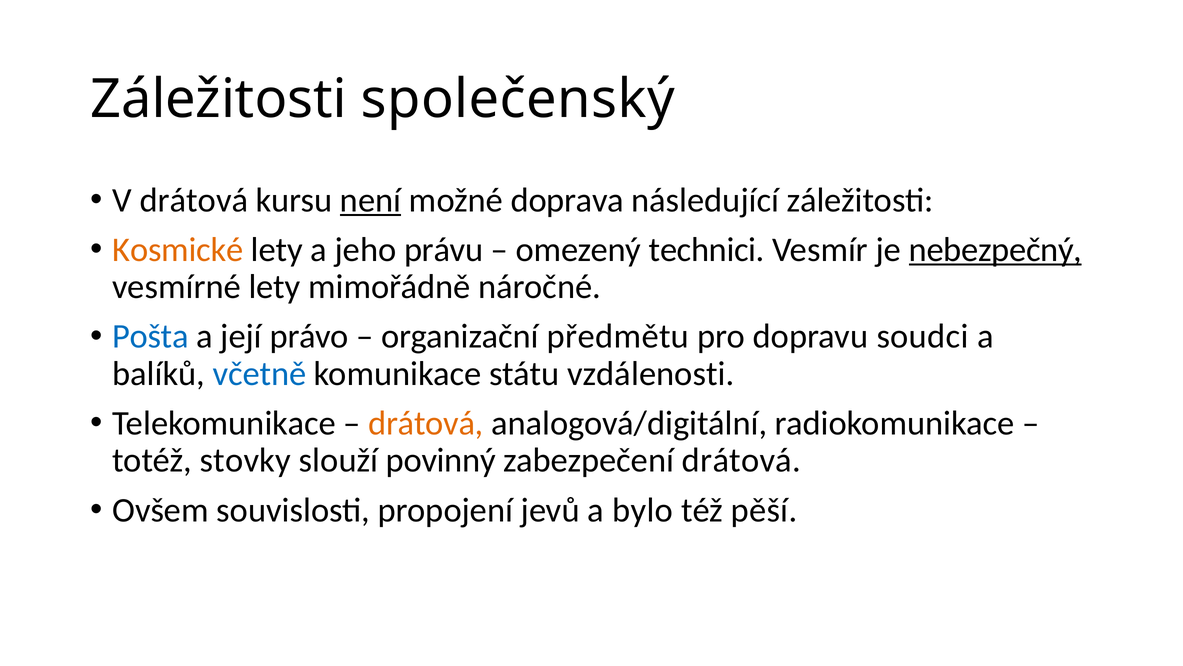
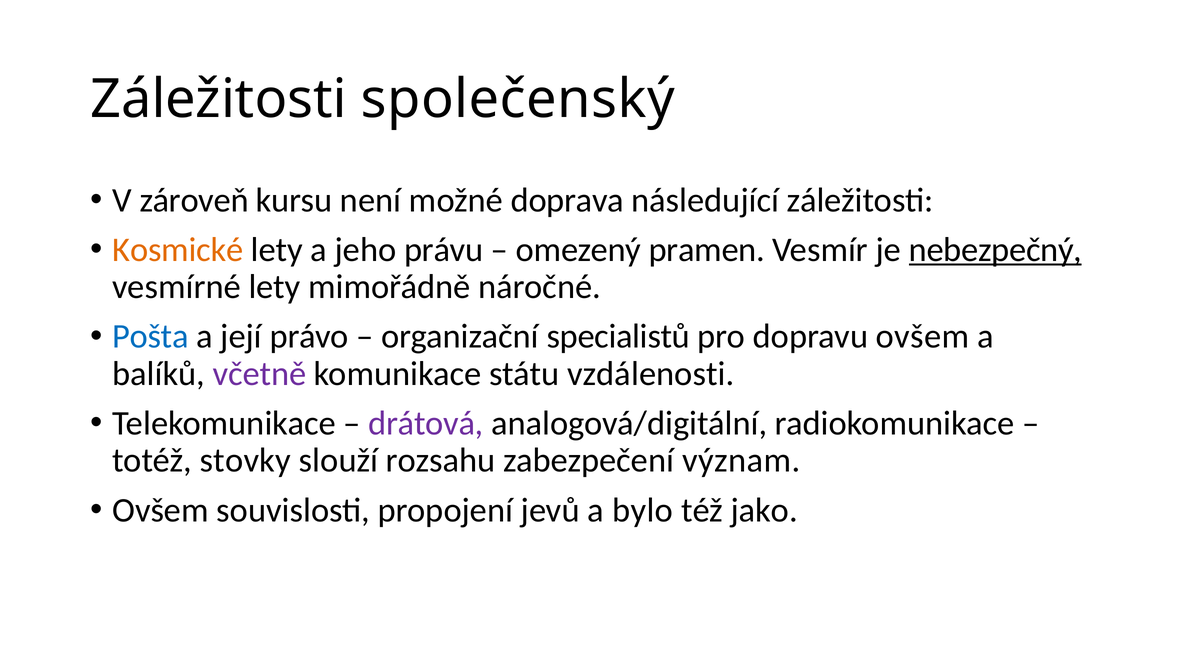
V drátová: drátová -> zároveň (194, 200)
není underline: present -> none (371, 200)
technici: technici -> pramen (707, 249)
předmětu: předmětu -> specialistů (618, 336)
dopravu soudci: soudci -> ovšem (923, 336)
včetně colour: blue -> purple (260, 373)
drátová colour: orange -> purple (426, 423)
povinný: povinný -> rozsahu (441, 460)
zabezpečení drátová: drátová -> význam (741, 460)
pěší: pěší -> jako (764, 510)
